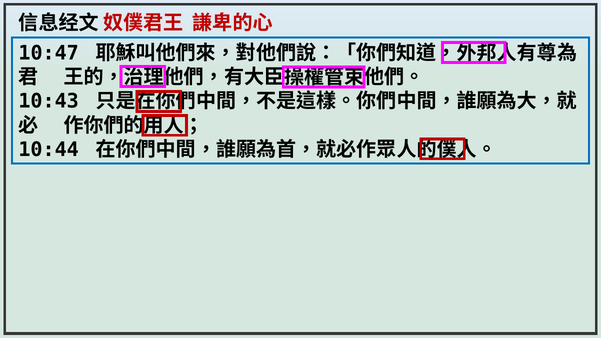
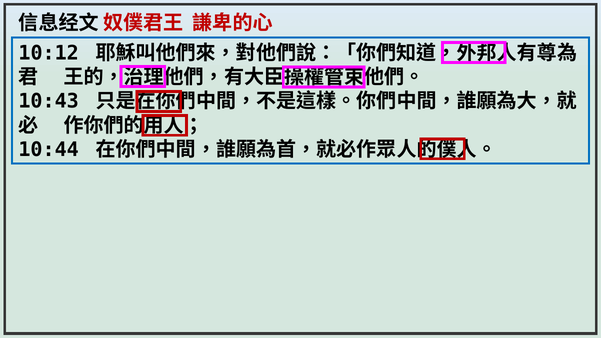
10:47: 10:47 -> 10:12 (49, 53)
